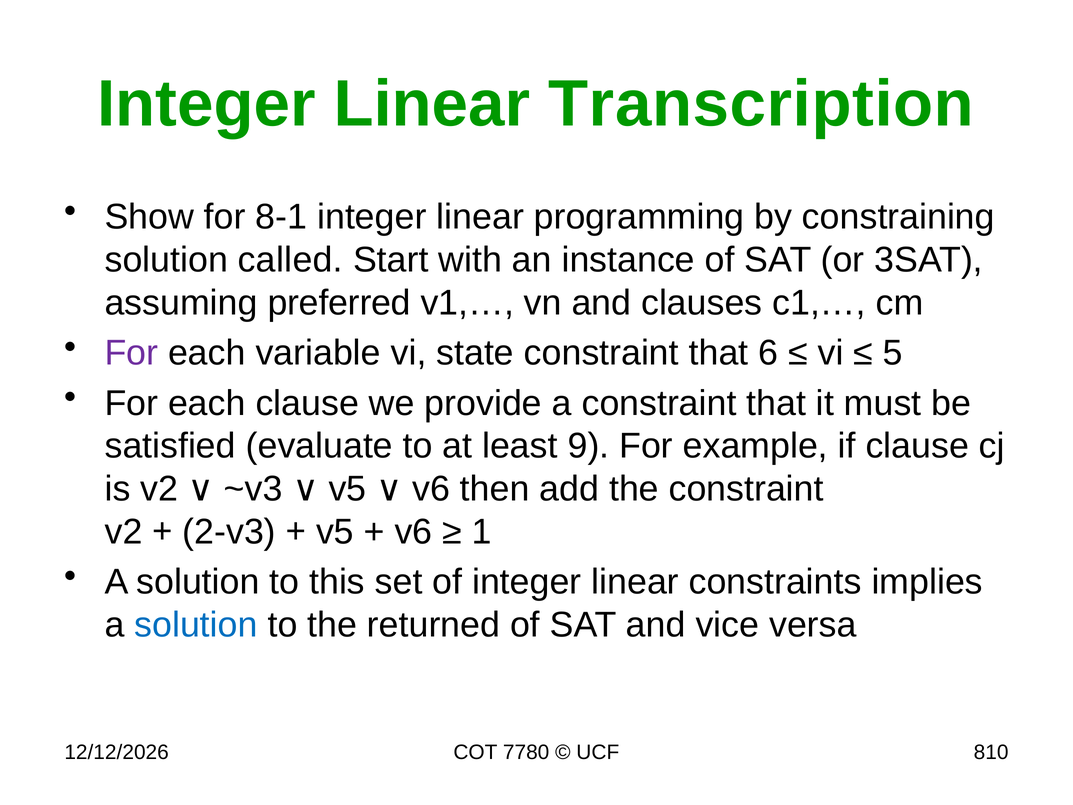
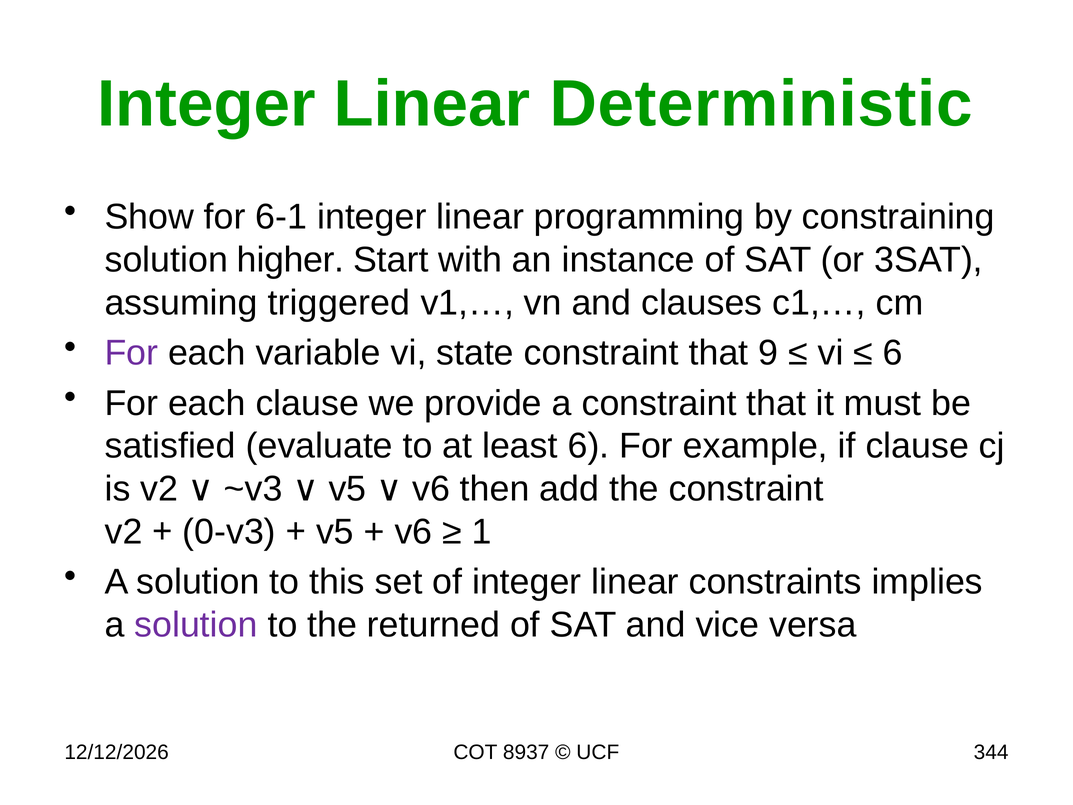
Transcription: Transcription -> Deterministic (761, 104)
8-1: 8-1 -> 6-1 (281, 217)
called: called -> higher (291, 260)
preferred: preferred -> triggered (339, 303)
6: 6 -> 9 (768, 353)
5: 5 -> 6 (893, 353)
least 9: 9 -> 6 (588, 446)
2-v3: 2-v3 -> 0-v3 (229, 532)
solution colour: blue -> purple (196, 625)
7780: 7780 -> 8937 (526, 752)
810: 810 -> 344 (991, 752)
